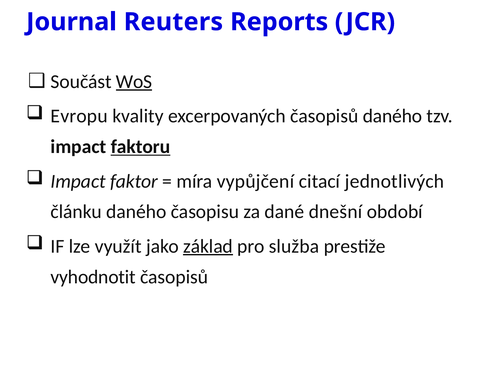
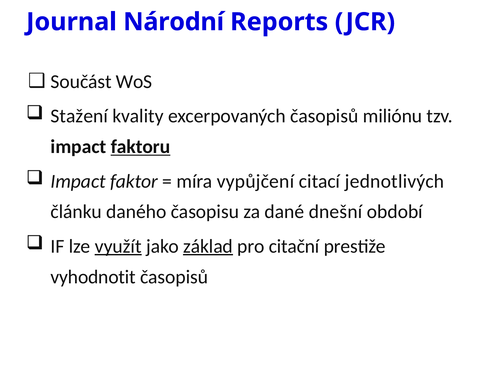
Reuters: Reuters -> Národní (174, 22)
WoS underline: present -> none (134, 82)
Evropu: Evropu -> Stažení (79, 116)
časopisů daného: daného -> miliónu (393, 116)
využít underline: none -> present (118, 246)
služba: služba -> citační (294, 246)
